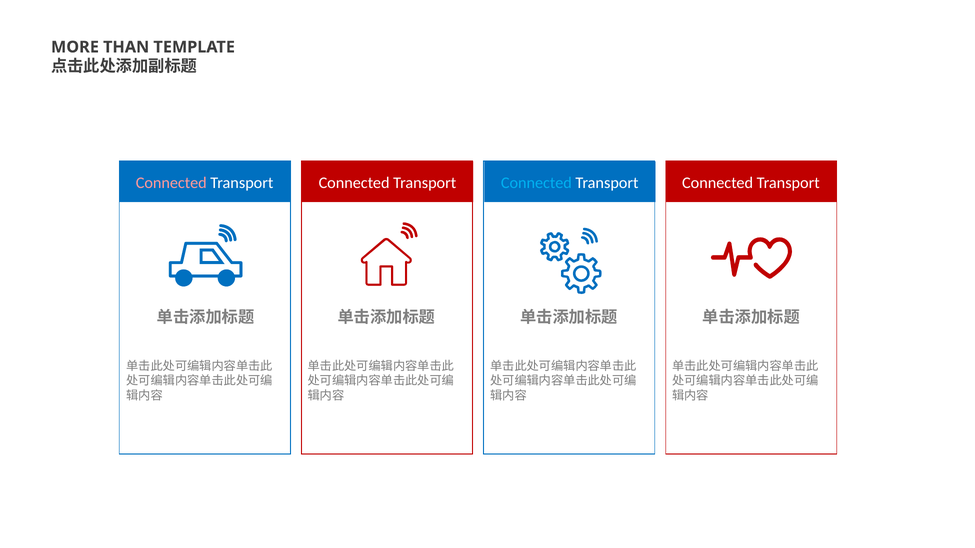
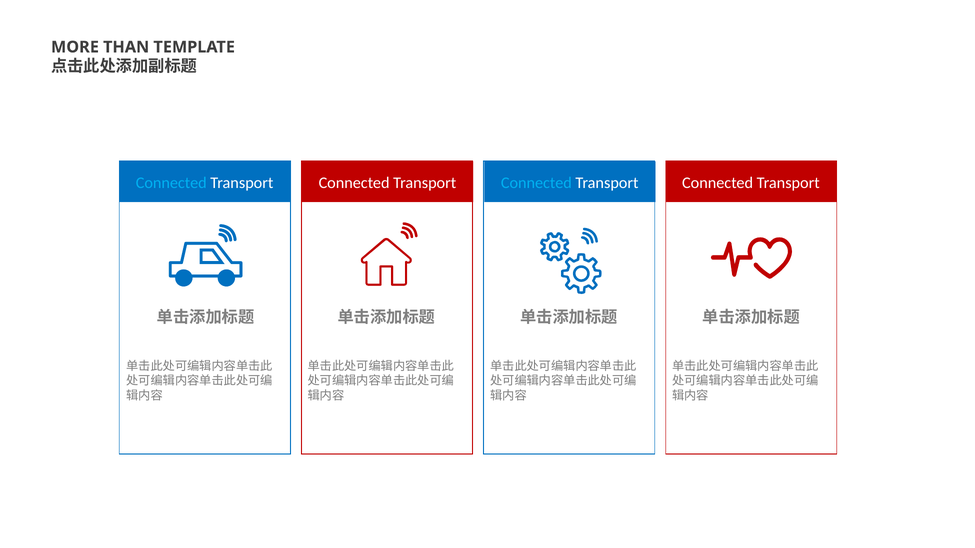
Connected colour: pink -> light blue (171, 183)
